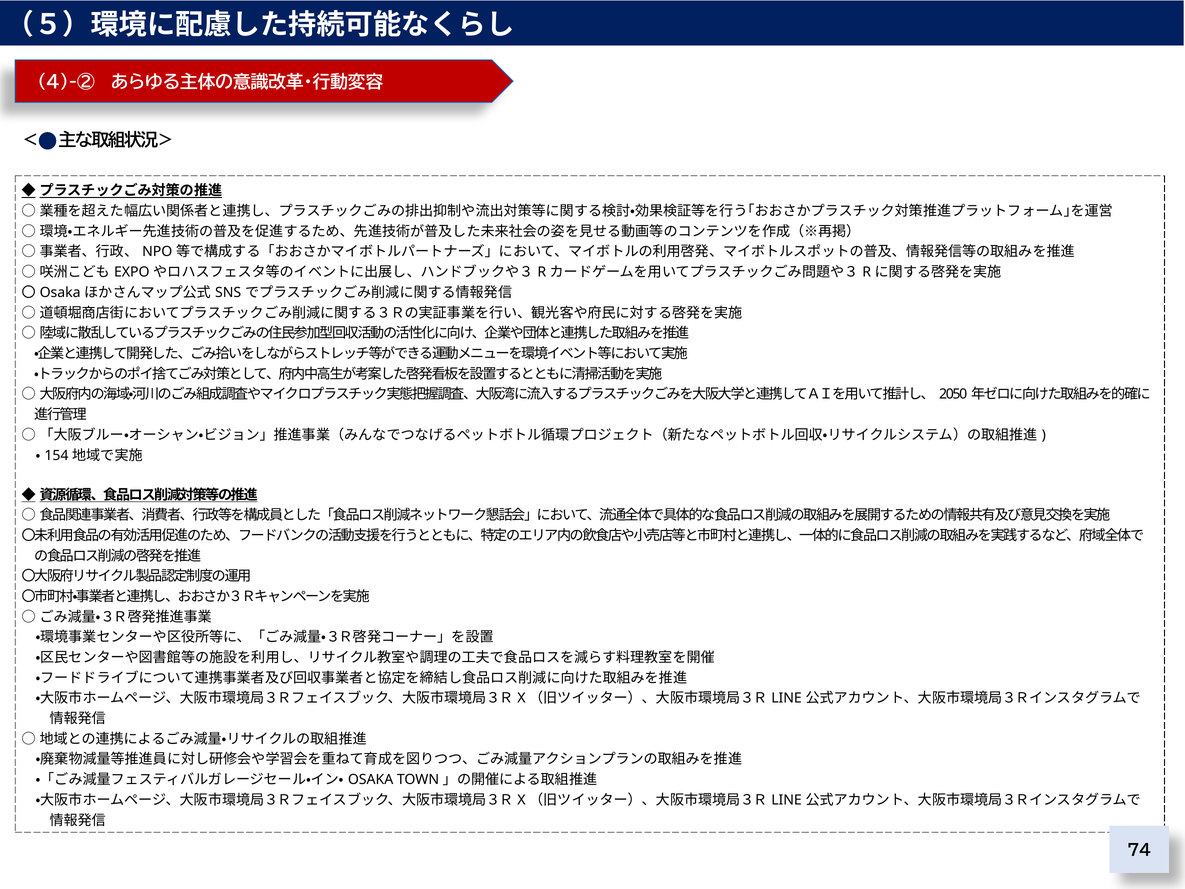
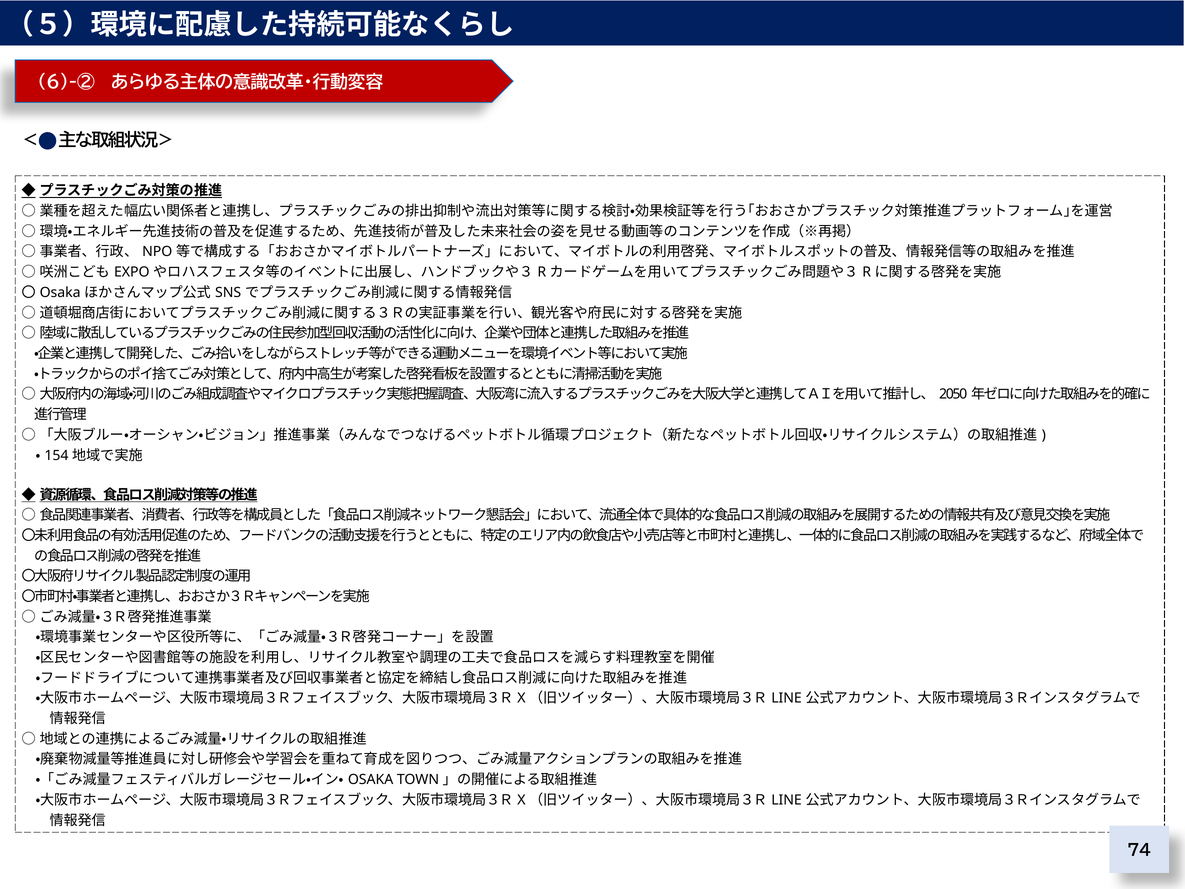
4)-②: 4)-② -> 6)-② (66, 82)
